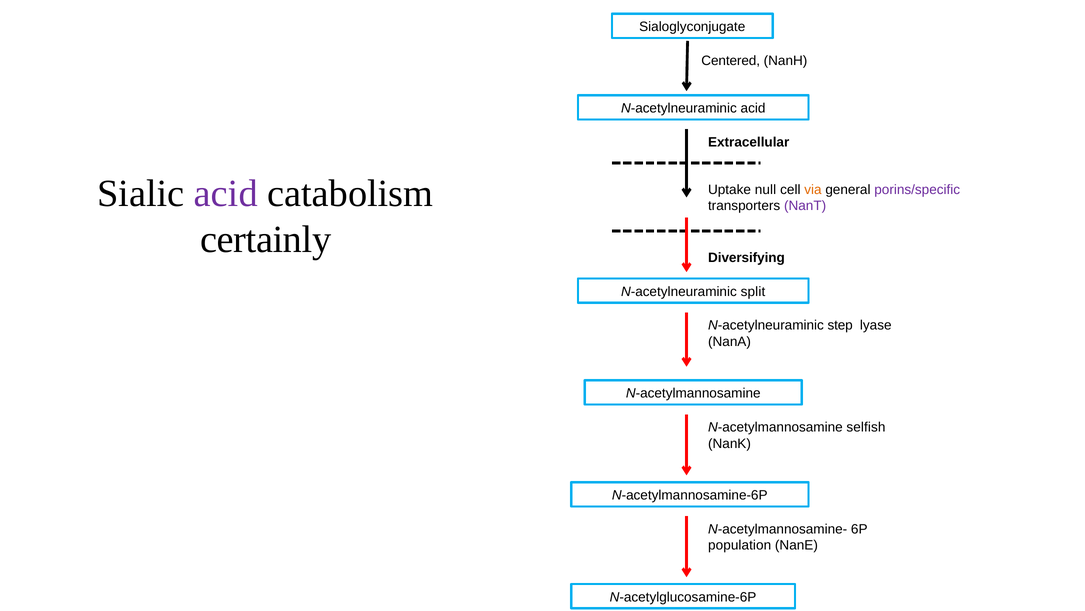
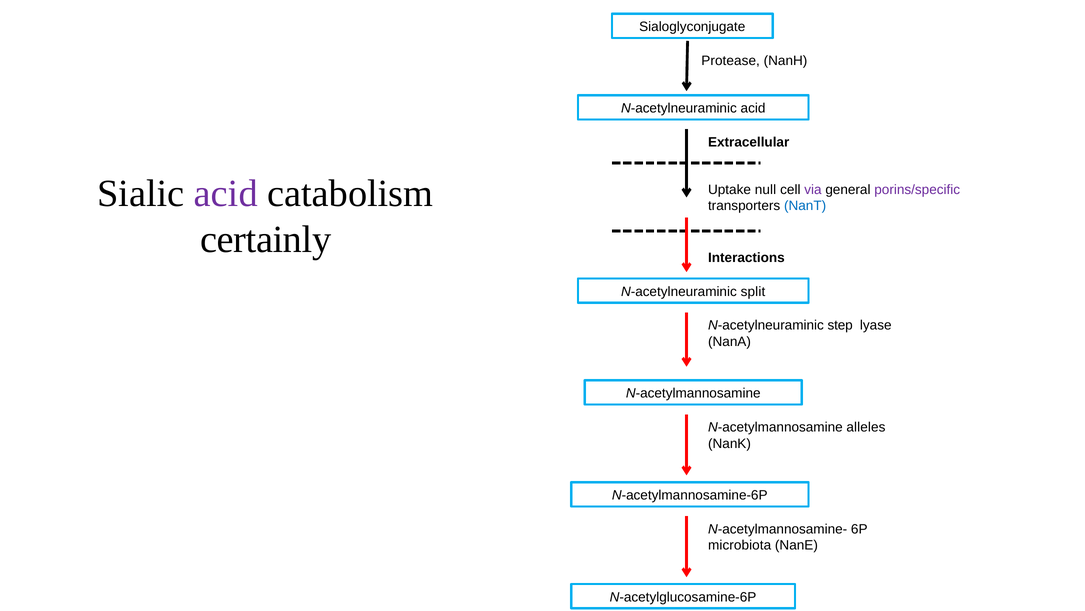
Centered: Centered -> Protease (731, 61)
via colour: orange -> purple (813, 190)
NanT colour: purple -> blue (805, 206)
Diversifying: Diversifying -> Interactions (746, 257)
selfish: selfish -> alleles (866, 427)
population: population -> microbiota (740, 545)
